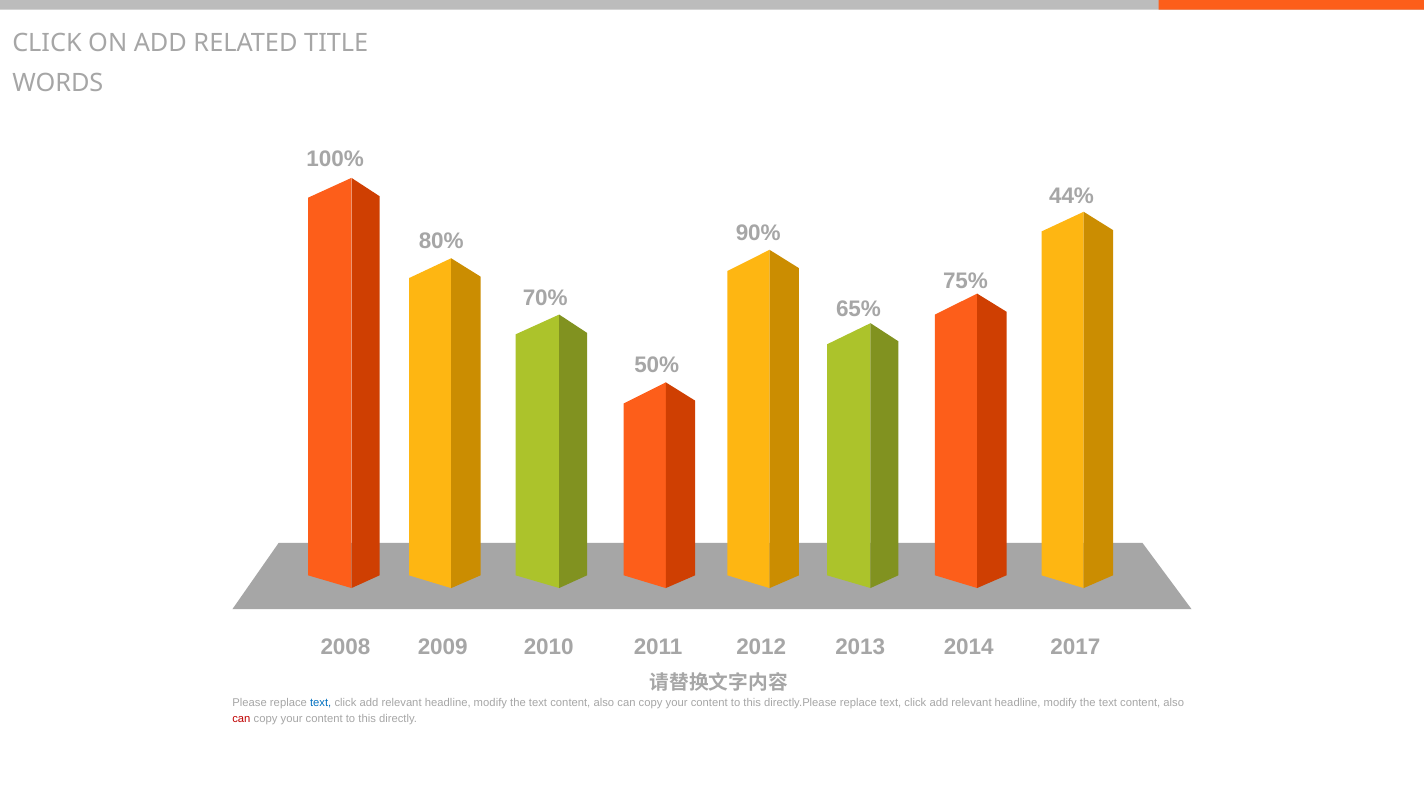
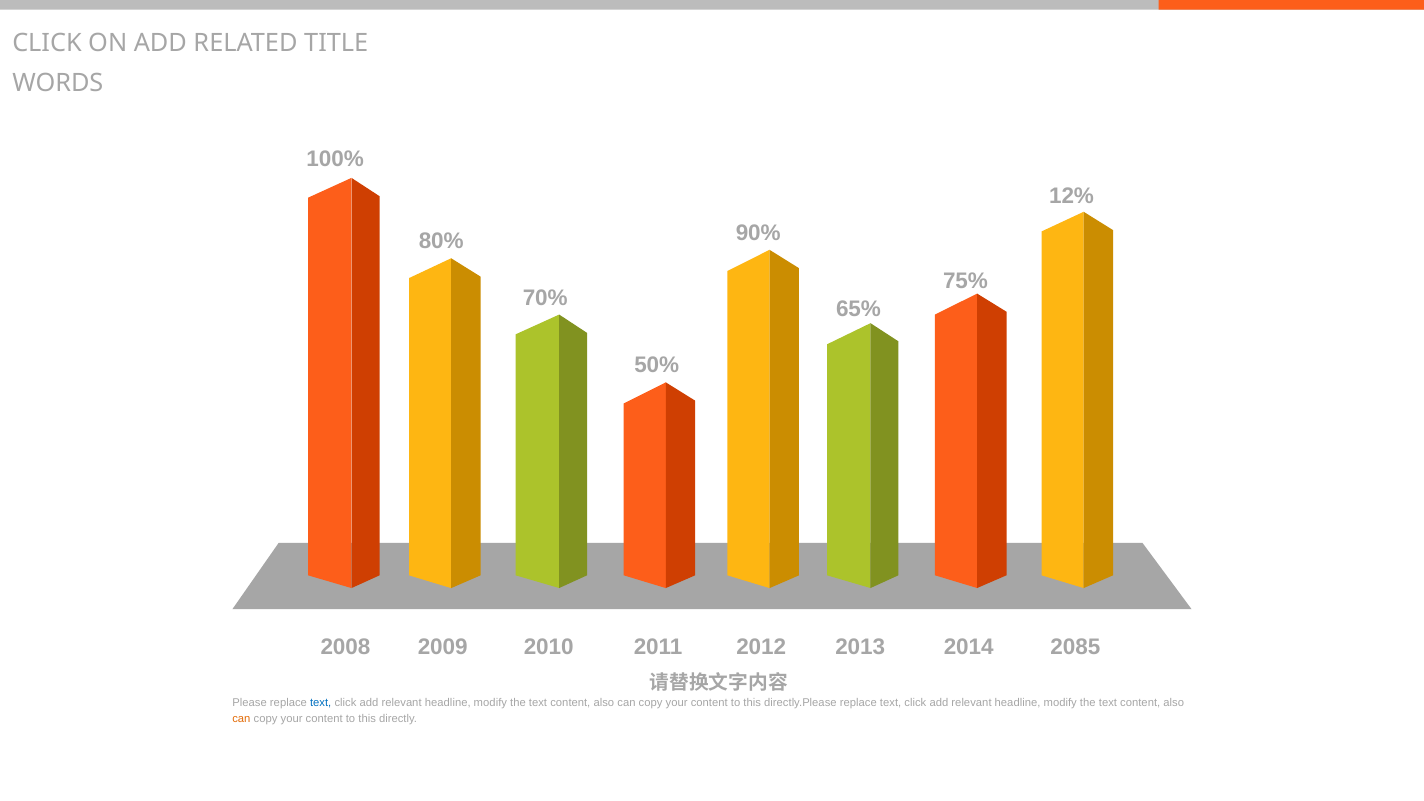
44%: 44% -> 12% (1072, 196)
2017: 2017 -> 2085 (1075, 647)
can colour: red -> orange (241, 719)
